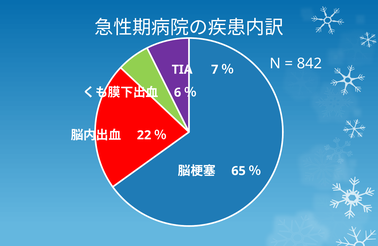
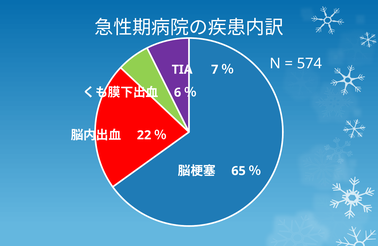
842: 842 -> 574 (309, 63)
